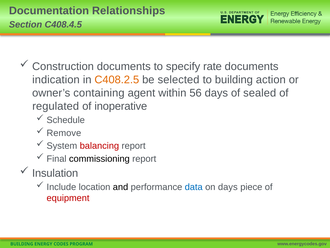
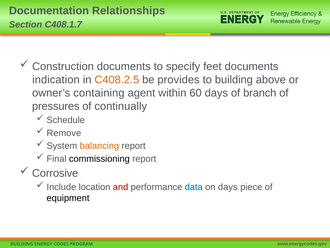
C408.4.5: C408.4.5 -> C408.1.7 (63, 25)
rate: rate -> feet (212, 66)
selected: selected -> provides (179, 80)
action: action -> above (271, 80)
56: 56 -> 60 (196, 93)
sealed: sealed -> branch (260, 93)
regulated: regulated -> pressures (56, 106)
inoperative: inoperative -> continually (121, 106)
balancing colour: red -> orange (99, 146)
Insulation: Insulation -> Corrosive (55, 173)
and colour: black -> red (121, 187)
equipment colour: red -> black (68, 198)
